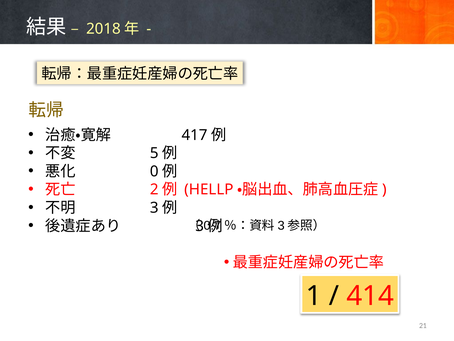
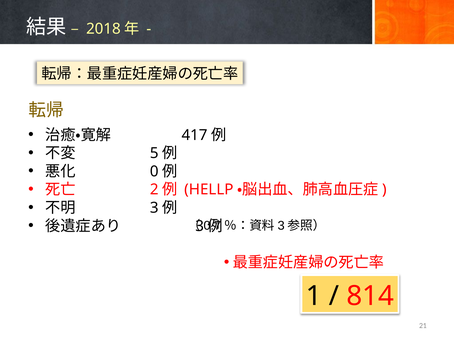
414: 414 -> 814 (370, 295)
